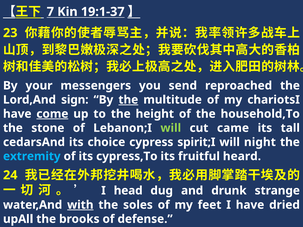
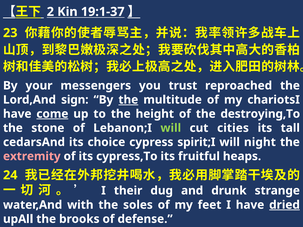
7: 7 -> 2 (50, 12)
send: send -> trust (183, 86)
household,To: household,To -> destroying,To (260, 114)
came: came -> cities (233, 128)
extremity colour: light blue -> pink (32, 156)
heard: heard -> heaps (242, 156)
head: head -> their (128, 191)
with underline: present -> none (80, 205)
dried underline: none -> present (284, 205)
